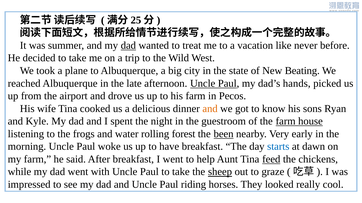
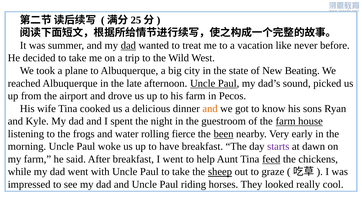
hands: hands -> sound (297, 84)
forest: forest -> fierce (184, 134)
starts colour: blue -> purple (278, 147)
